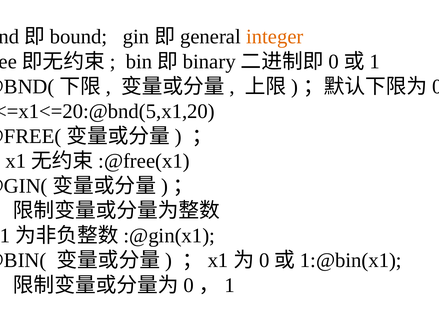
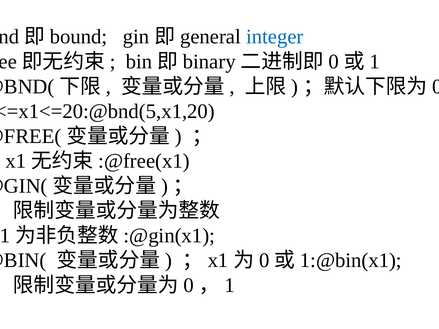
integer colour: orange -> blue (275, 37)
